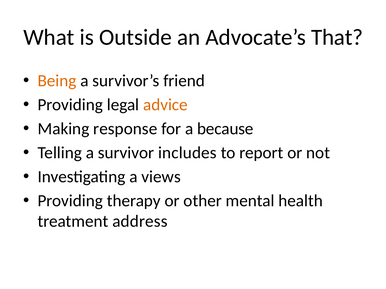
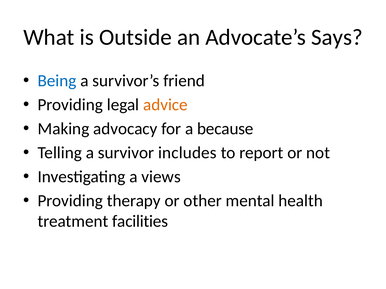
That: That -> Says (337, 37)
Being colour: orange -> blue (57, 81)
response: response -> advocacy (125, 129)
address: address -> facilities (140, 222)
